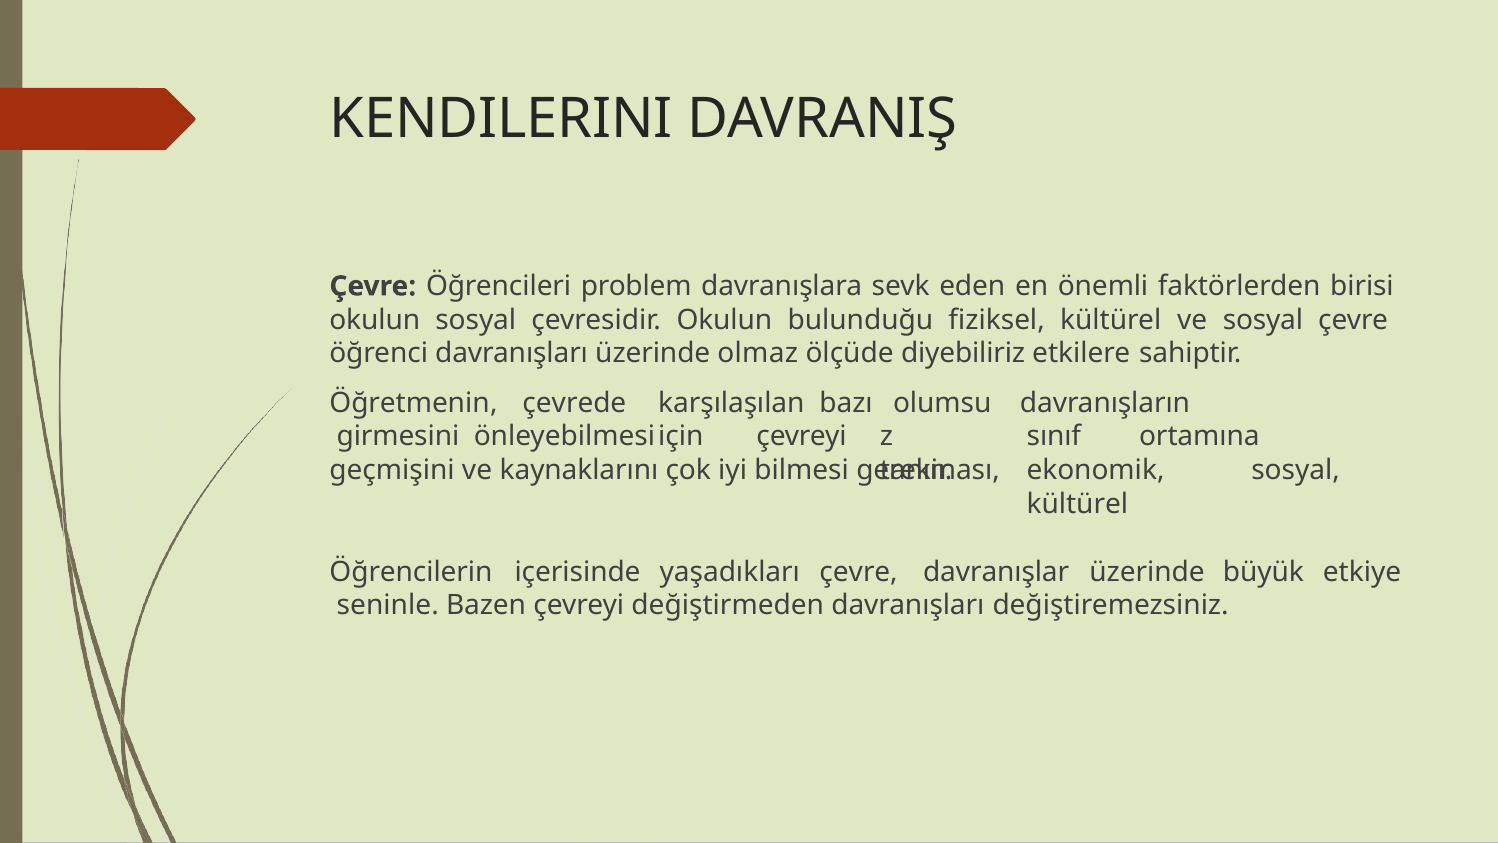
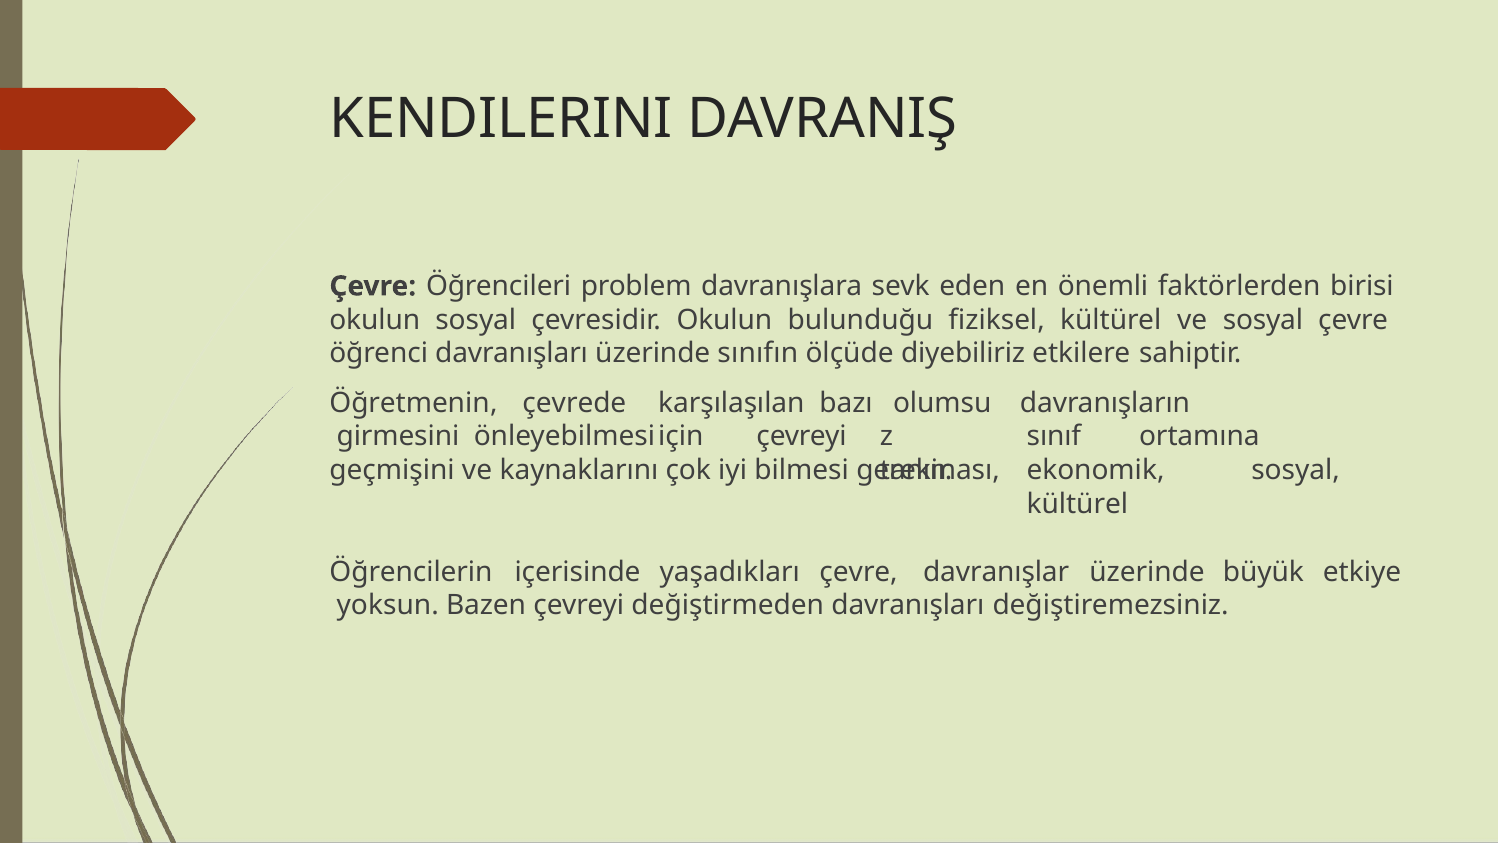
olmaz: olmaz -> sınıfın (758, 353)
seninle: seninle -> yoksun (388, 605)
